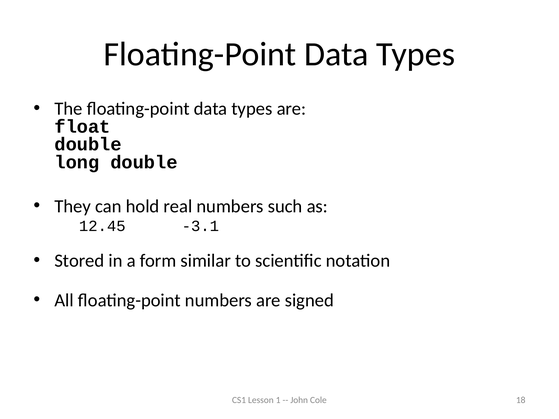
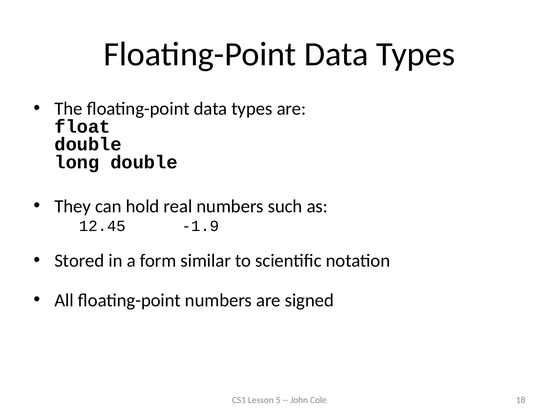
-3.1: -3.1 -> -1.9 (200, 226)
1: 1 -> 5 (278, 400)
